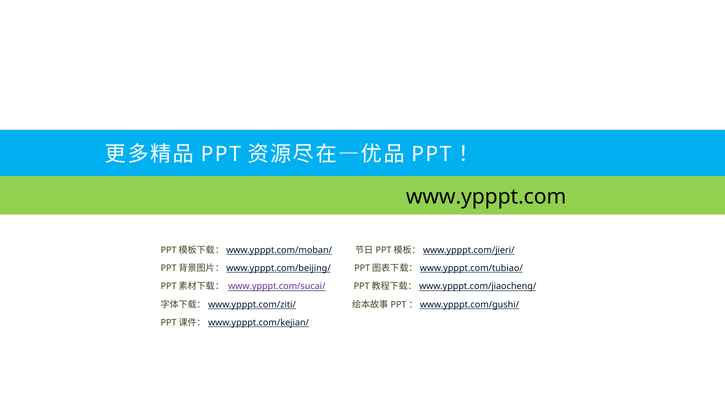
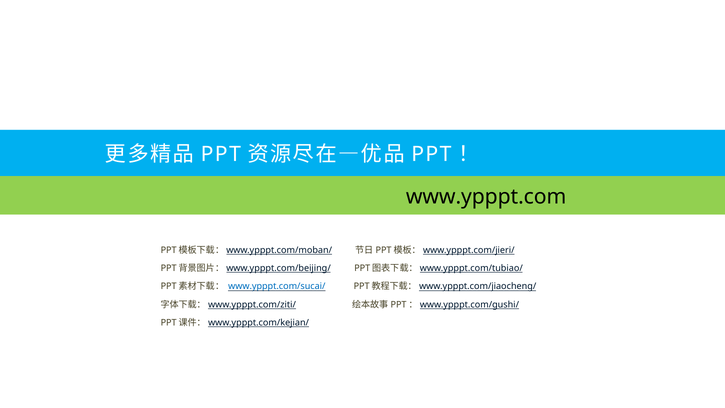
www.ypppt.com/sucai/ colour: purple -> blue (277, 286)
